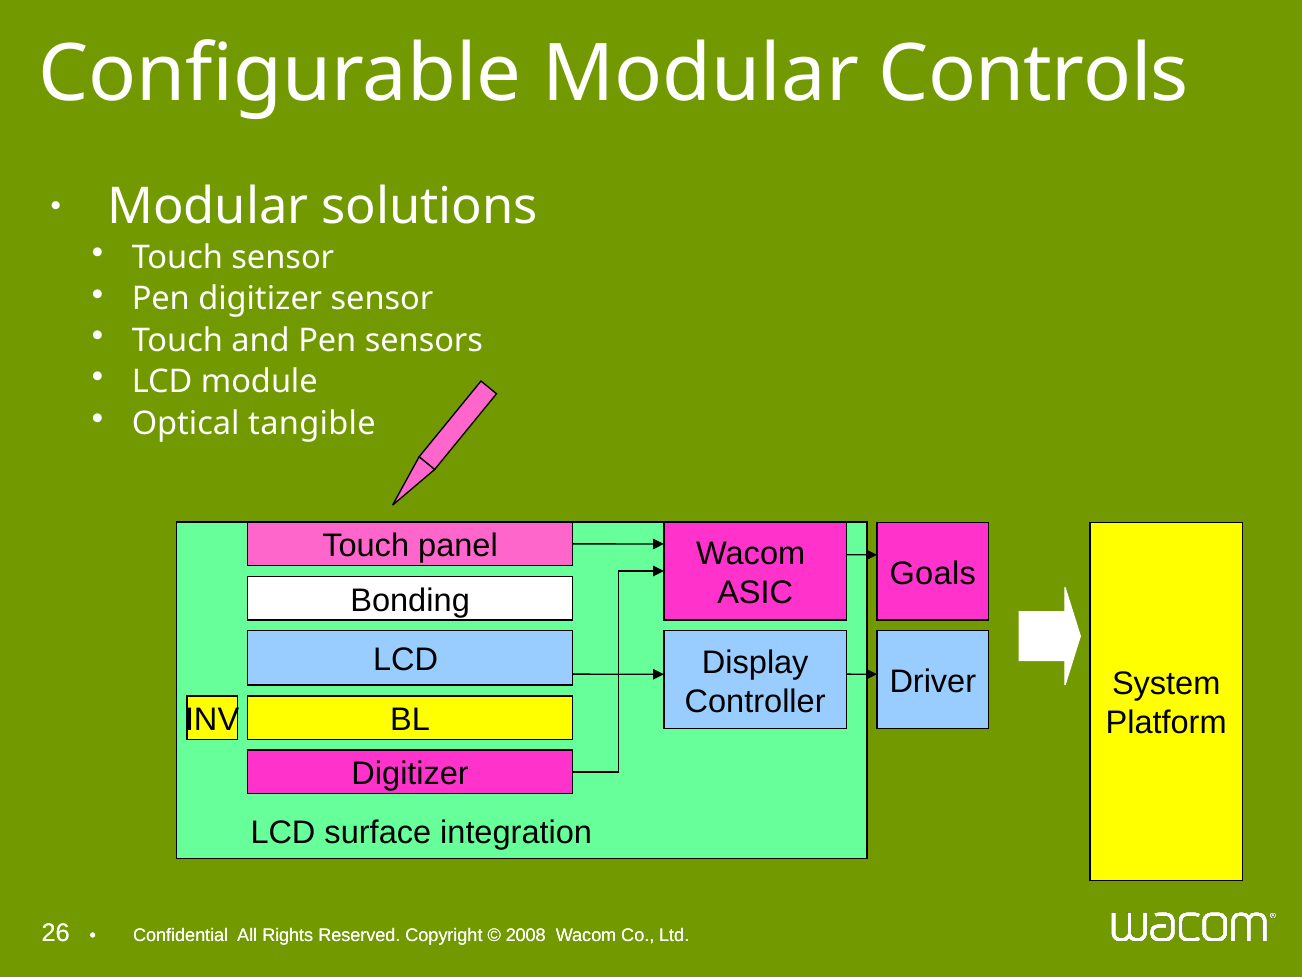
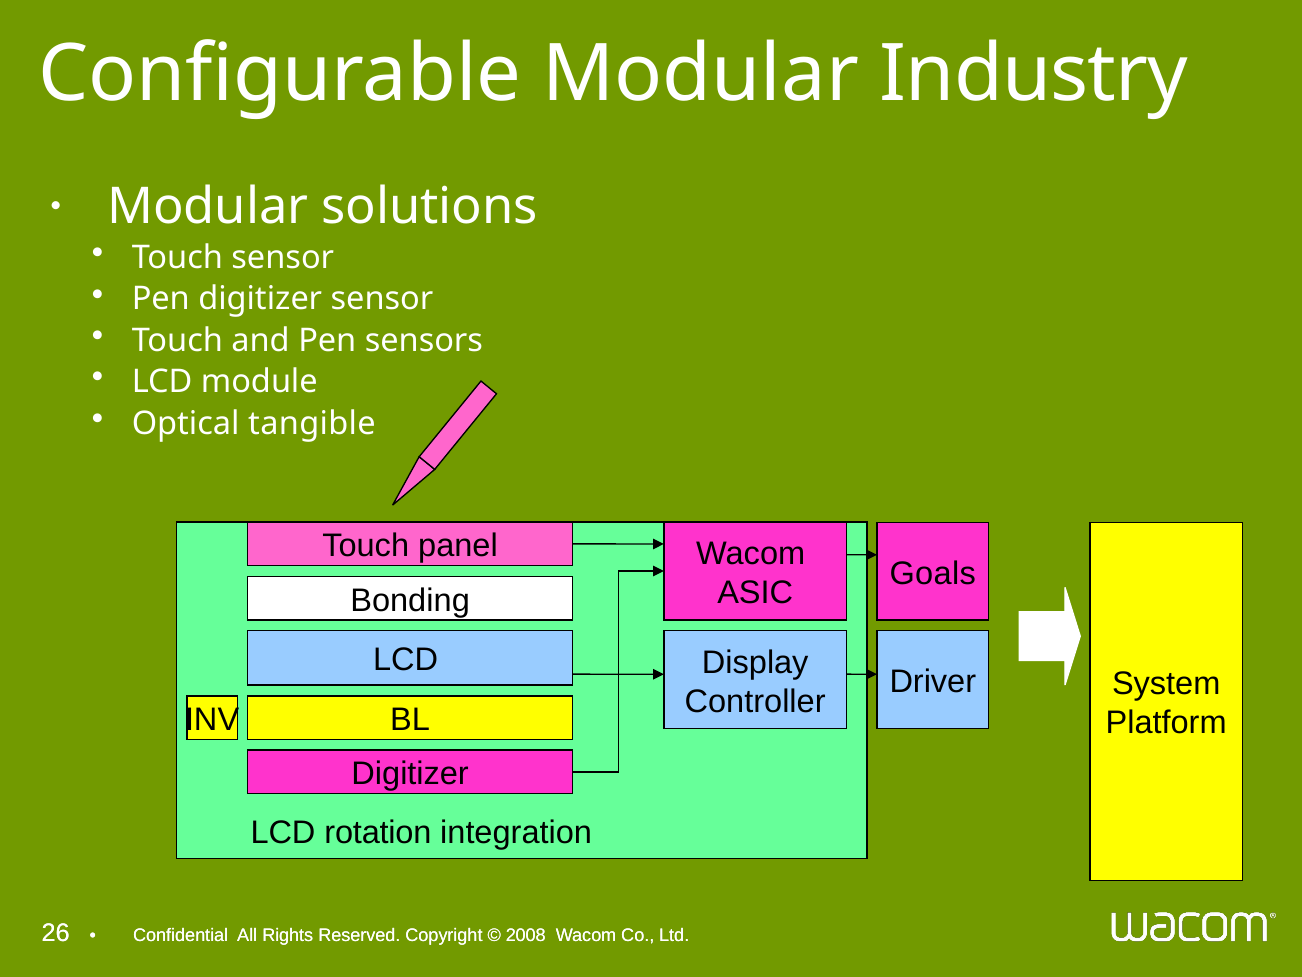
Controls: Controls -> Industry (1034, 74)
surface: surface -> rotation (378, 832)
